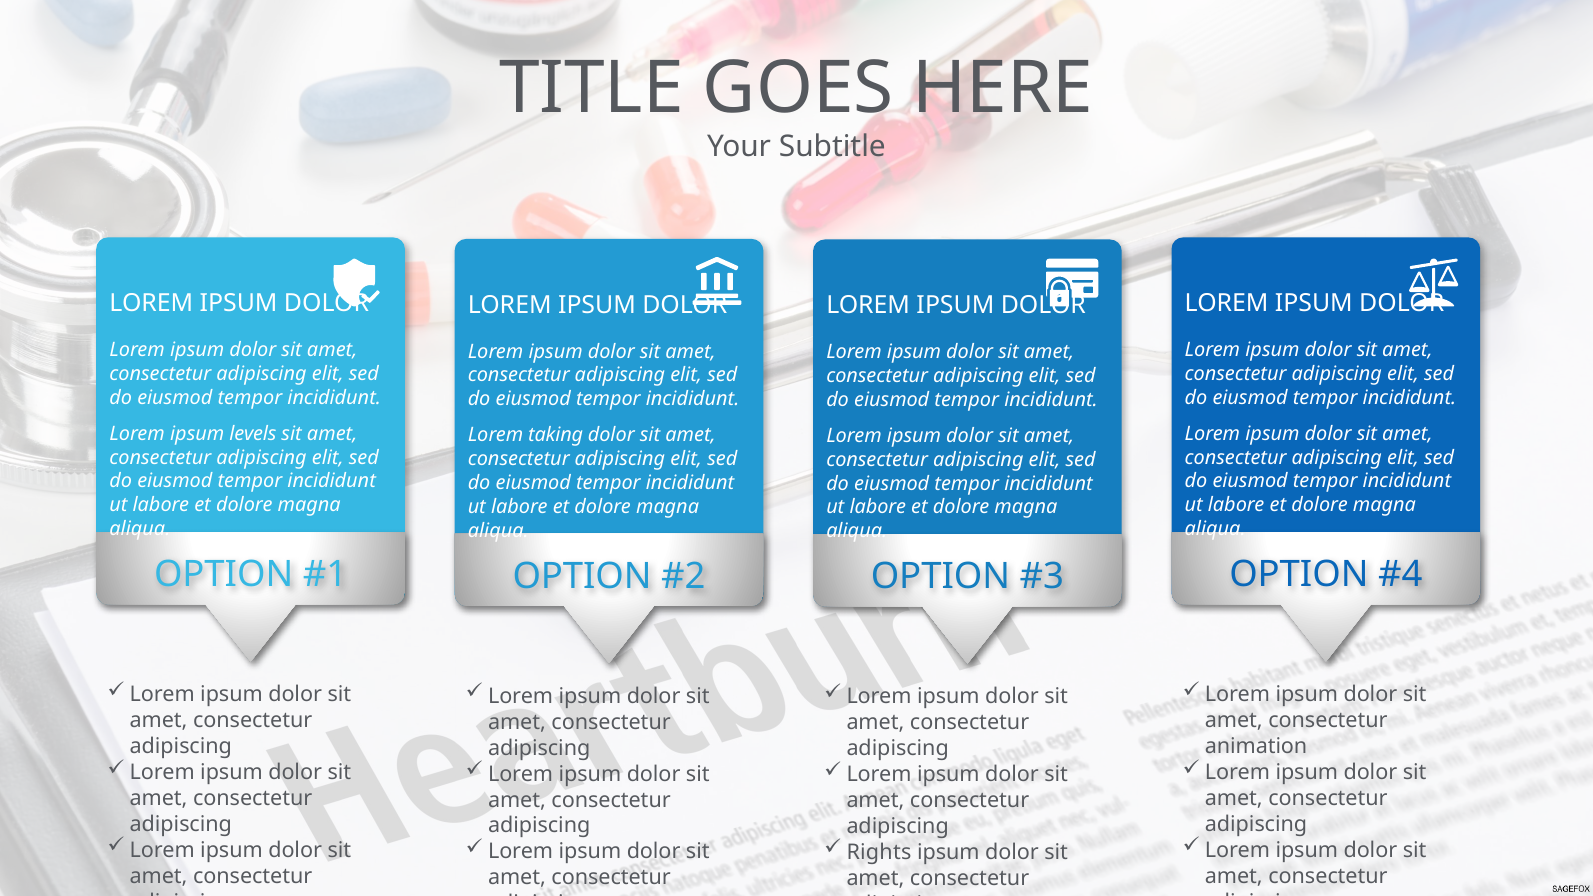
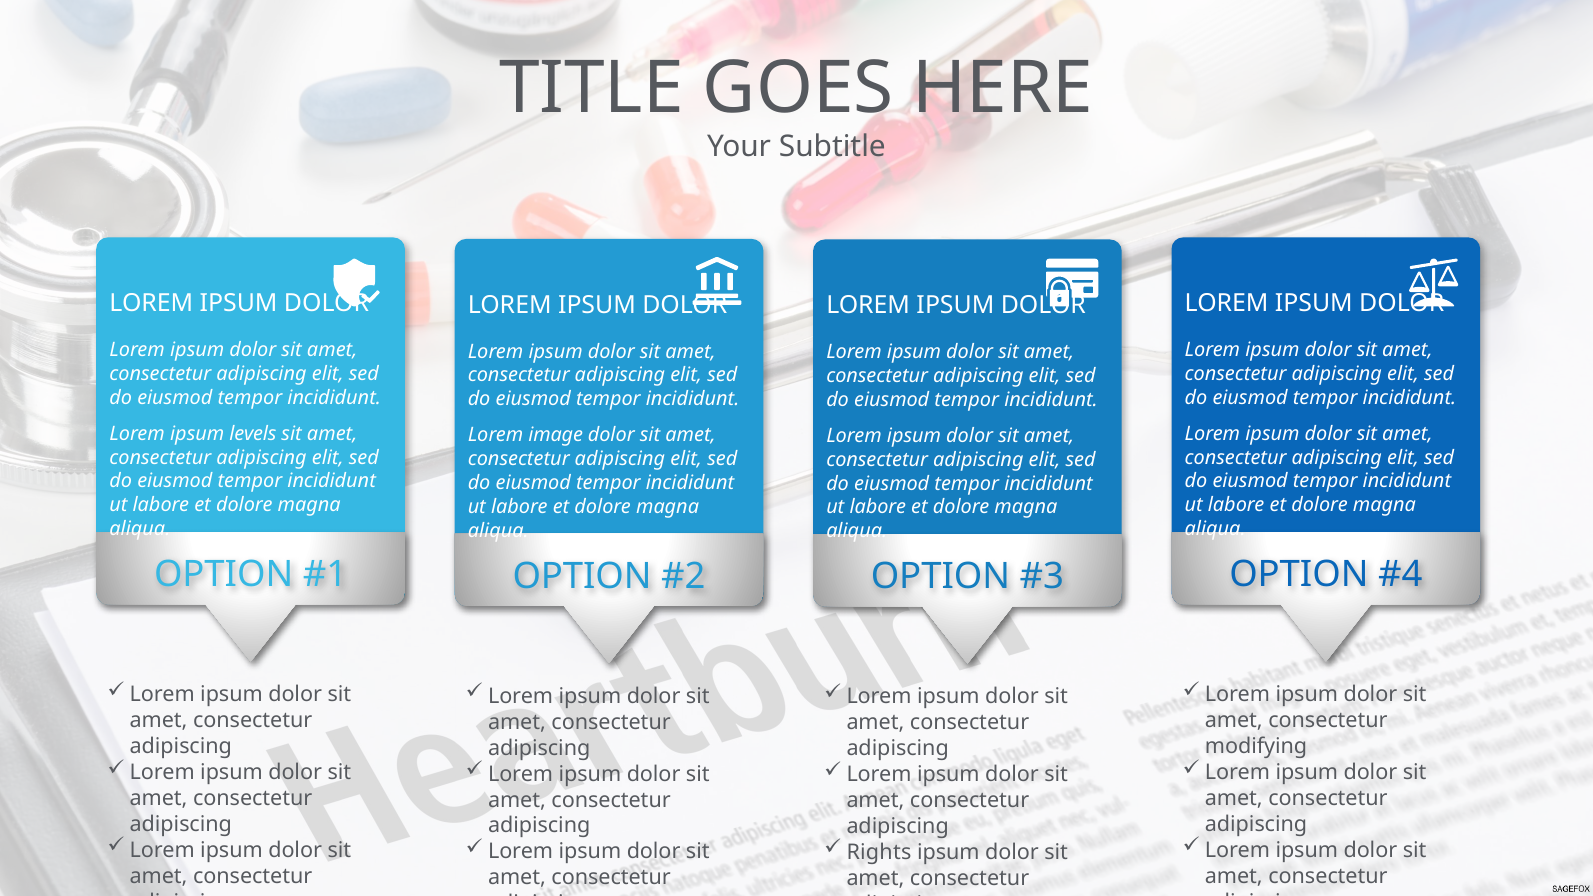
taking: taking -> image (556, 435)
animation: animation -> modifying (1256, 747)
